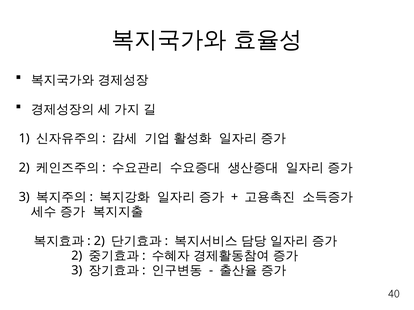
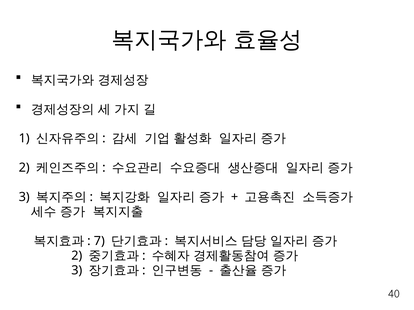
2: 2 -> 7 (99, 241)
